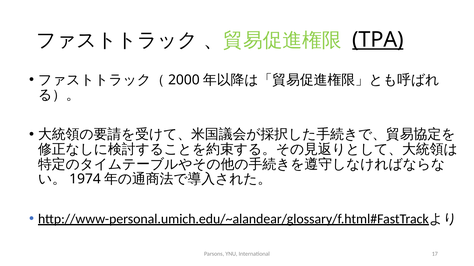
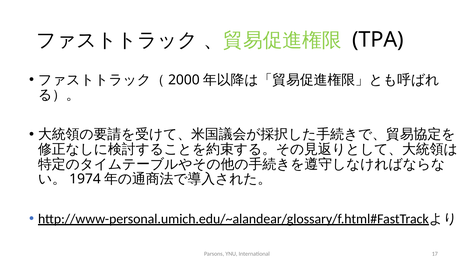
TPA underline: present -> none (378, 40)
